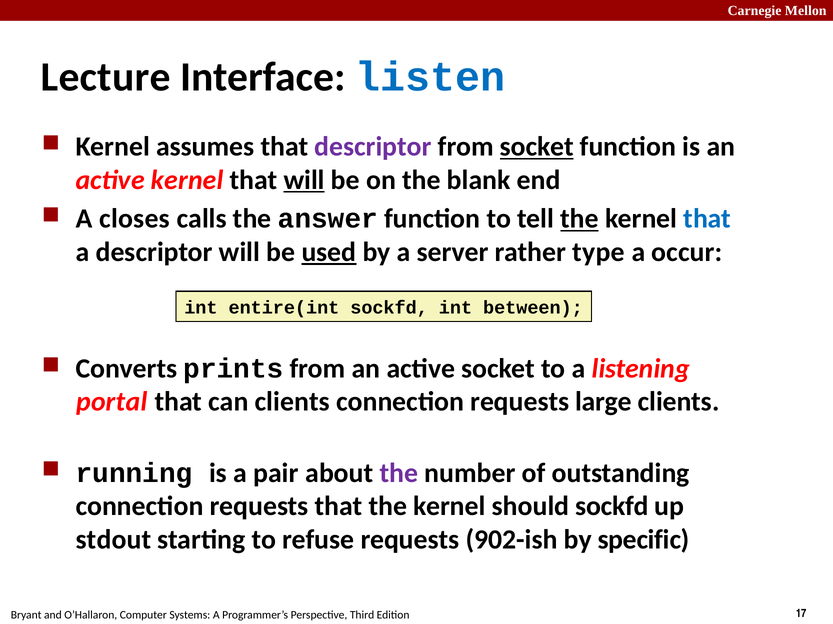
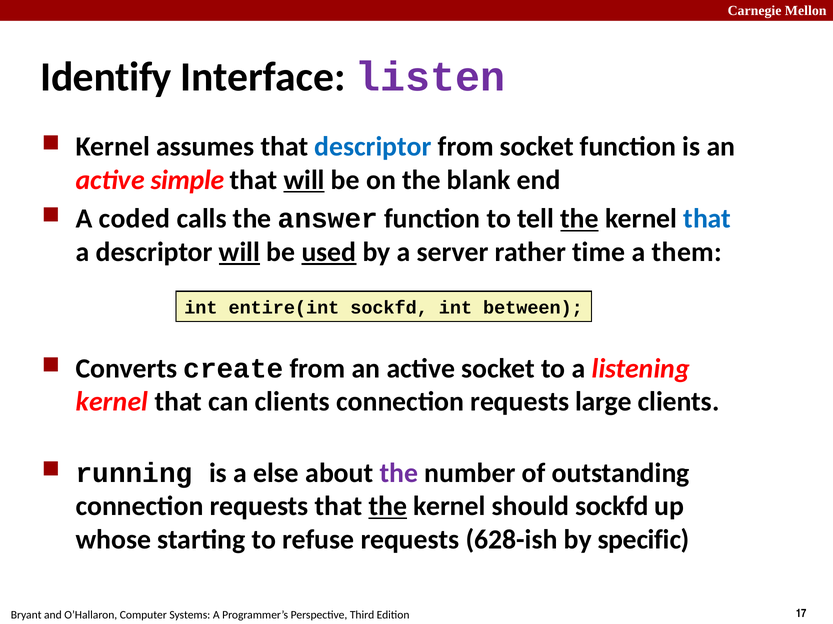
Lecture: Lecture -> Identify (106, 77)
listen colour: blue -> purple (430, 77)
descriptor colour: purple -> blue (373, 147)
socket underline: present -> none (537, 147)
active kernel: kernel -> simple (187, 180)
closes: closes -> coded (135, 219)
will underline: none -> present (240, 252)
type: type -> time (599, 252)
occur: occur -> them (687, 252)
prints: prints -> create (233, 369)
portal: portal -> kernel (112, 402)
pair: pair -> else (276, 474)
the underline: none -> present (388, 507)
stdout: stdout -> whose (113, 540)
902-ish: 902-ish -> 628-ish (512, 540)
